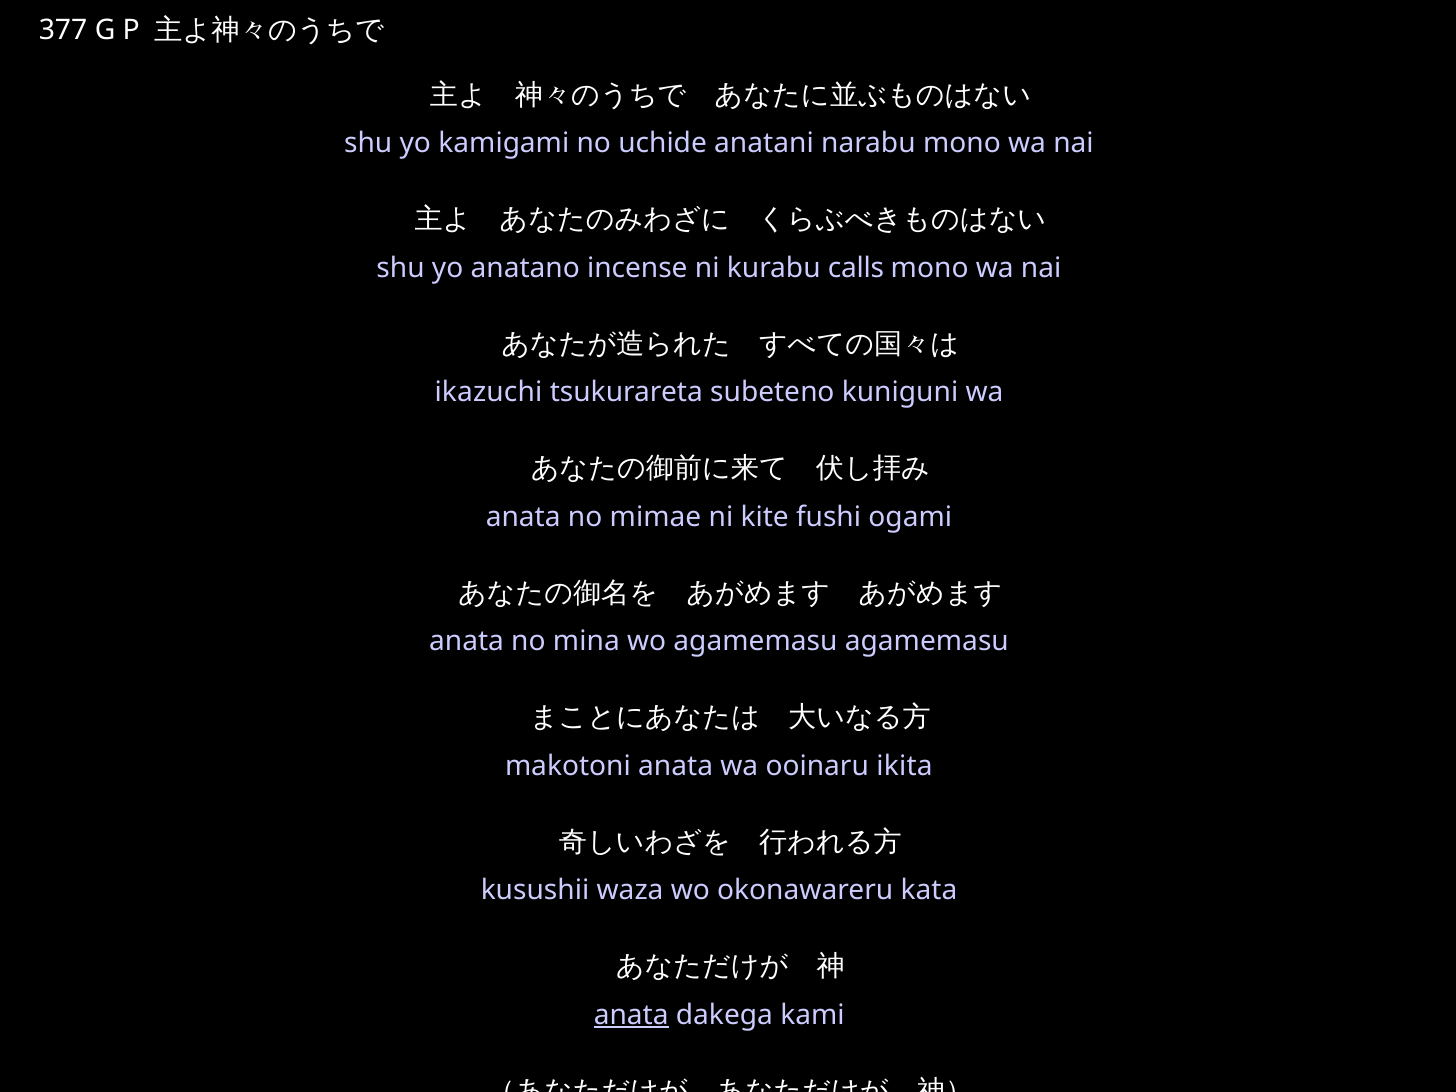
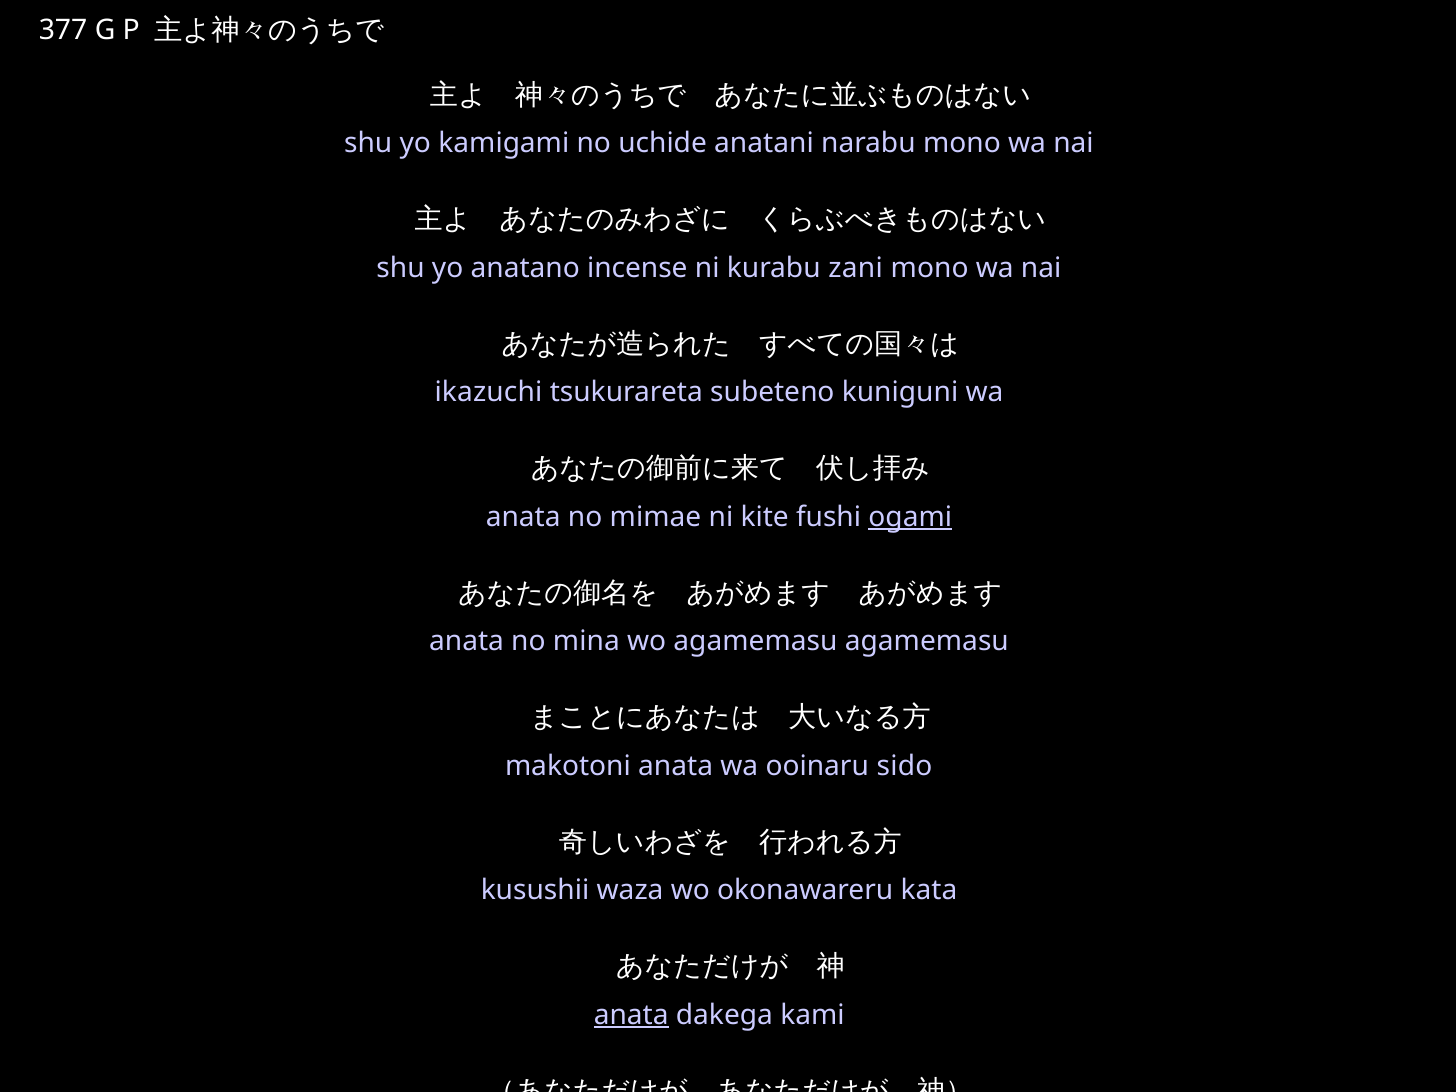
calls: calls -> zani (856, 268)
ogami underline: none -> present (910, 517)
ikita: ikita -> sido (905, 766)
